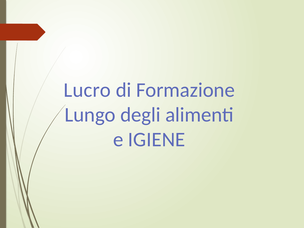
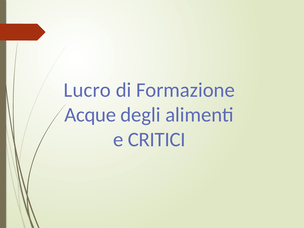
Lungo: Lungo -> Acque (90, 115)
IGIENE: IGIENE -> CRITICI (157, 140)
